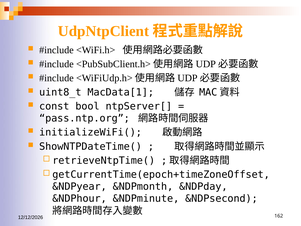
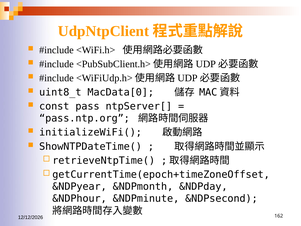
MacData[1: MacData[1 -> MacData[0 (121, 92)
bool: bool -> pass (87, 106)
